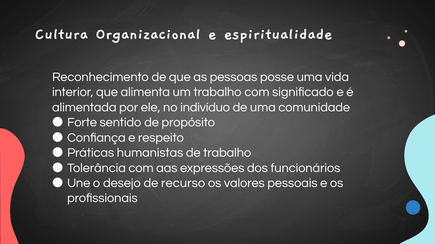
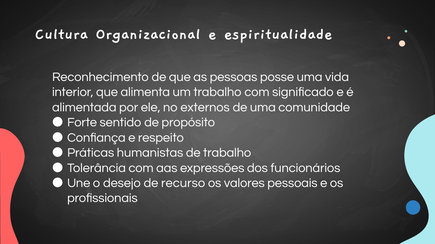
indivíduo: indivíduo -> externos (205, 108)
